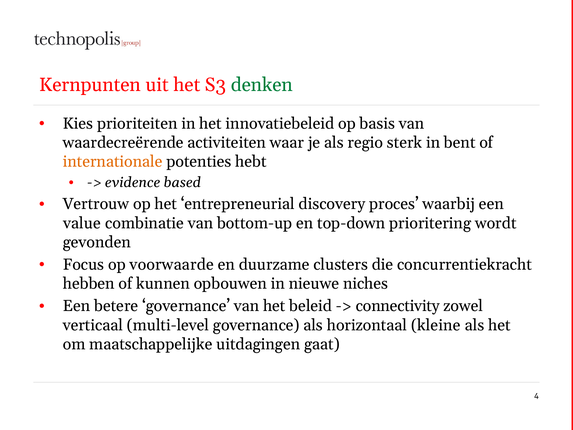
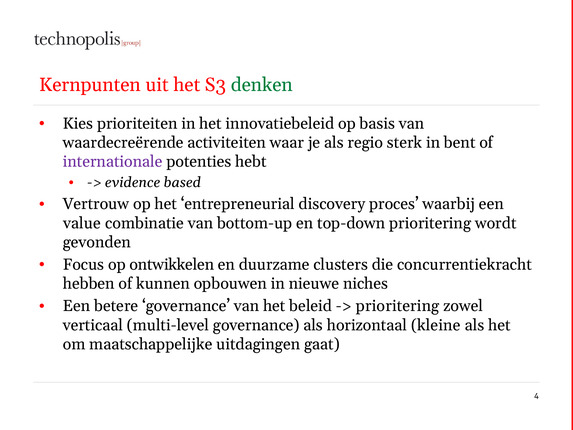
internationale colour: orange -> purple (113, 162)
voorwaarde: voorwaarde -> ontwikkelen (172, 264)
connectivity: connectivity -> prioritering (398, 306)
